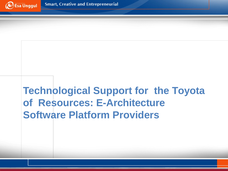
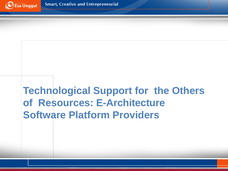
Toyota: Toyota -> Others (188, 91)
